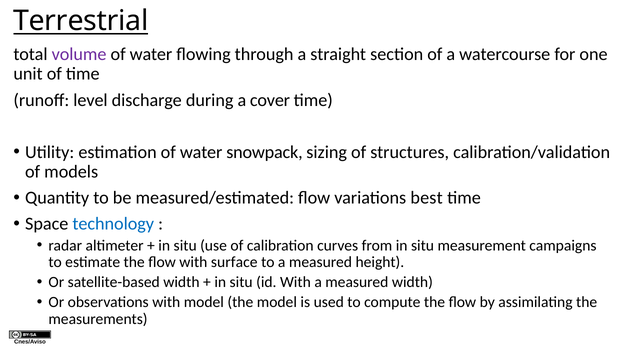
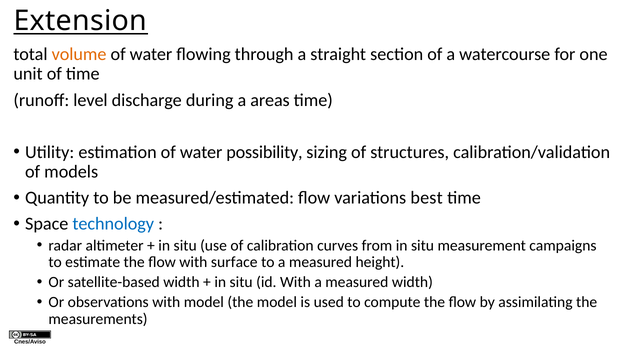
Terrestrial: Terrestrial -> Extension (80, 21)
volume colour: purple -> orange (79, 54)
cover: cover -> areas (270, 100)
snowpack: snowpack -> possibility (264, 152)
